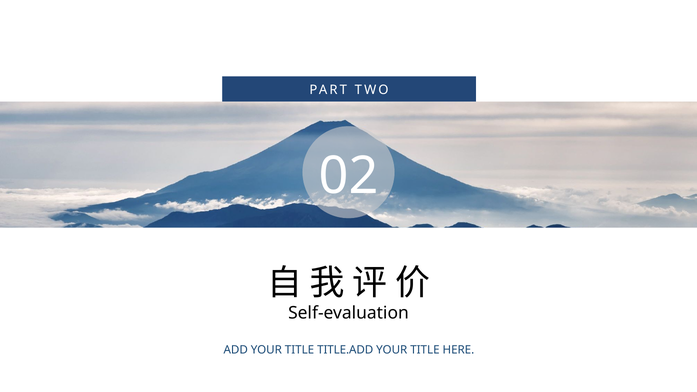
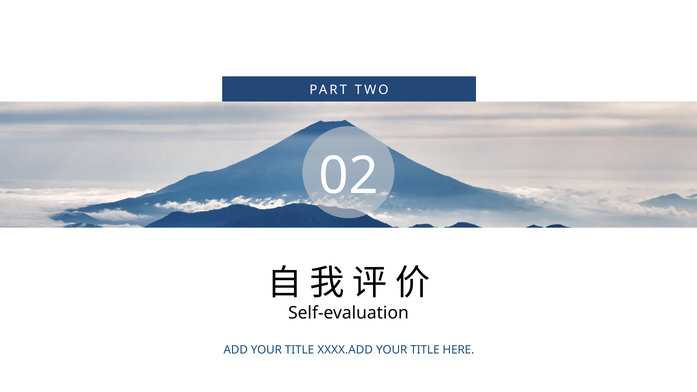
TITLE.ADD: TITLE.ADD -> XXXX.ADD (345, 350)
